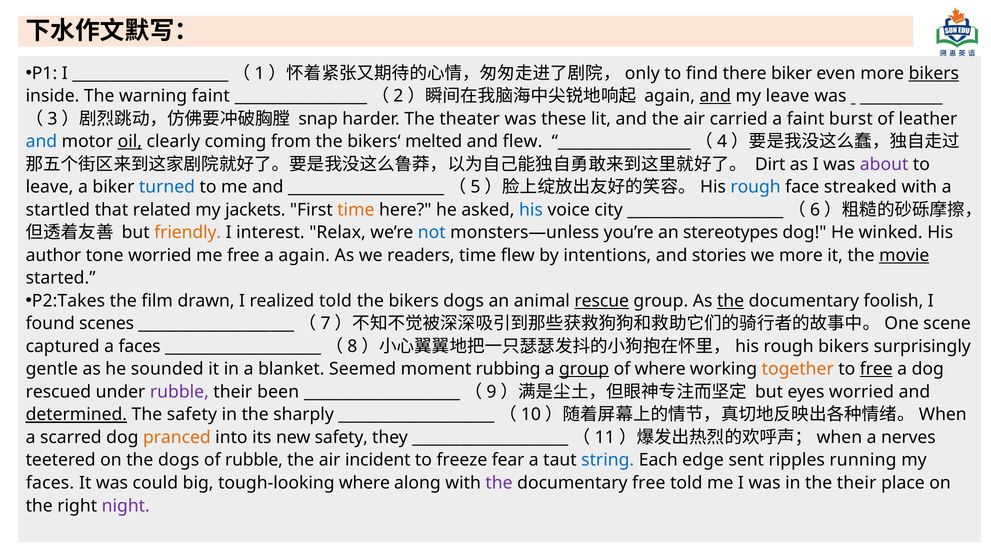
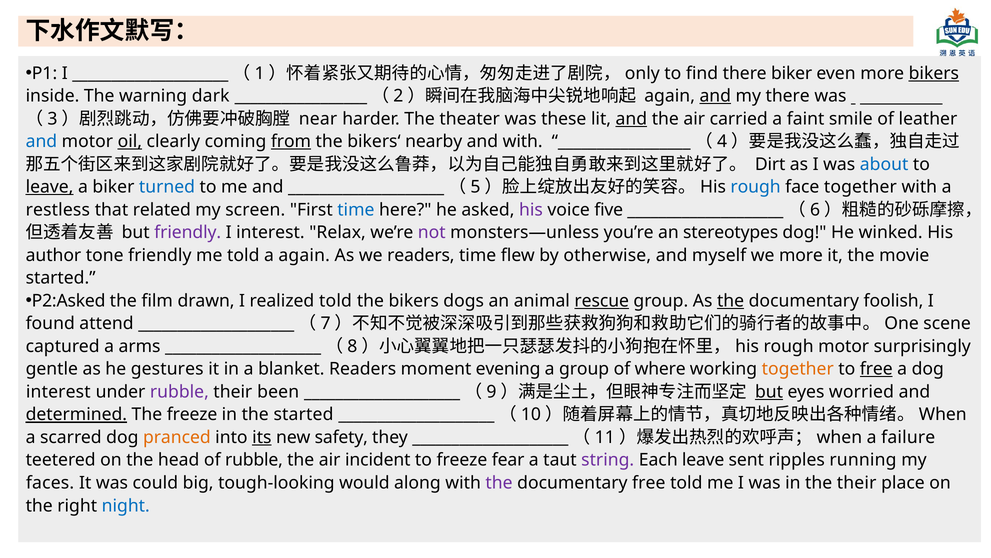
warning faint: faint -> dark (211, 96)
my leave: leave -> there (788, 96)
snap: snap -> near (318, 119)
and underline: none -> present (631, 119)
burst: burst -> smile (851, 119)
from underline: none -> present (291, 141)
melted: melted -> nearby (434, 141)
and flew: flew -> with (523, 141)
about colour: purple -> blue (884, 164)
leave underline: none -> present (50, 187)
face streaked: streaked -> together (860, 187)
startled: startled -> restless (58, 210)
jackets: jackets -> screen (255, 210)
time colour: orange -> blue (356, 210)
his colour: blue -> purple (531, 210)
city: city -> five (609, 210)
friendly colour: orange -> purple (188, 232)
not colour: blue -> purple (432, 232)
tone worried: worried -> friendly (160, 255)
me free: free -> told (243, 255)
intentions: intentions -> otherwise (607, 255)
stories: stories -> myself (719, 255)
movie underline: present -> none (904, 255)
P2:Takes: P2:Takes -> P2:Asked (69, 301)
scenes: scenes -> attend (107, 323)
a faces: faces -> arms (139, 346)
rough bikers: bikers -> motor (844, 346)
sounded: sounded -> gestures (167, 369)
blanket Seemed: Seemed -> Readers (363, 369)
rubbing: rubbing -> evening (508, 369)
group underline: present -> none (584, 369)
rescued: rescued -> interest (58, 392)
but underline: none -> present (769, 392)
The safety: safety -> freeze (192, 414)
the sharply: sharply -> started (303, 414)
its underline: none -> present (262, 437)
nerves: nerves -> failure (908, 437)
the dogs: dogs -> head (179, 460)
string colour: blue -> purple (608, 460)
Each edge: edge -> leave (703, 460)
tough-looking where: where -> would (364, 482)
night colour: purple -> blue (126, 505)
